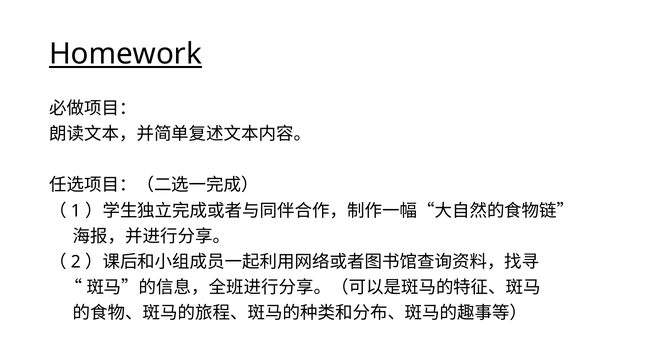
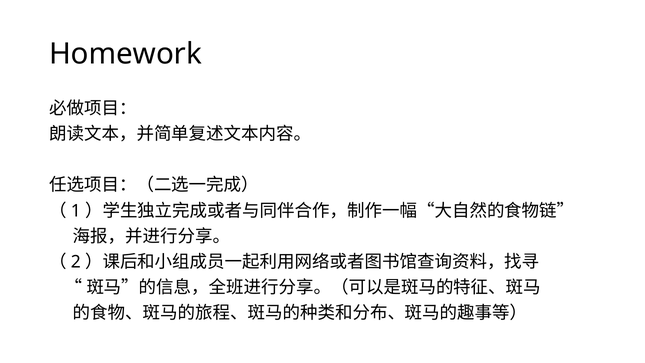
Homework underline: present -> none (126, 54)
